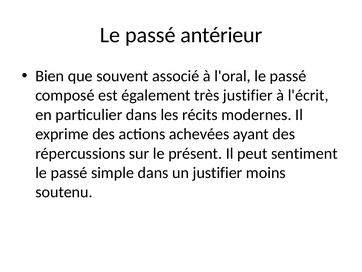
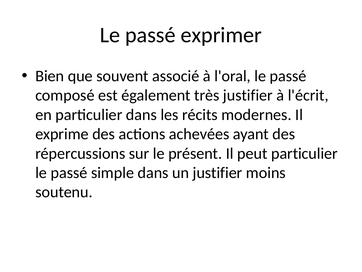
antérieur: antérieur -> exprimer (221, 35)
peut sentiment: sentiment -> particulier (304, 153)
